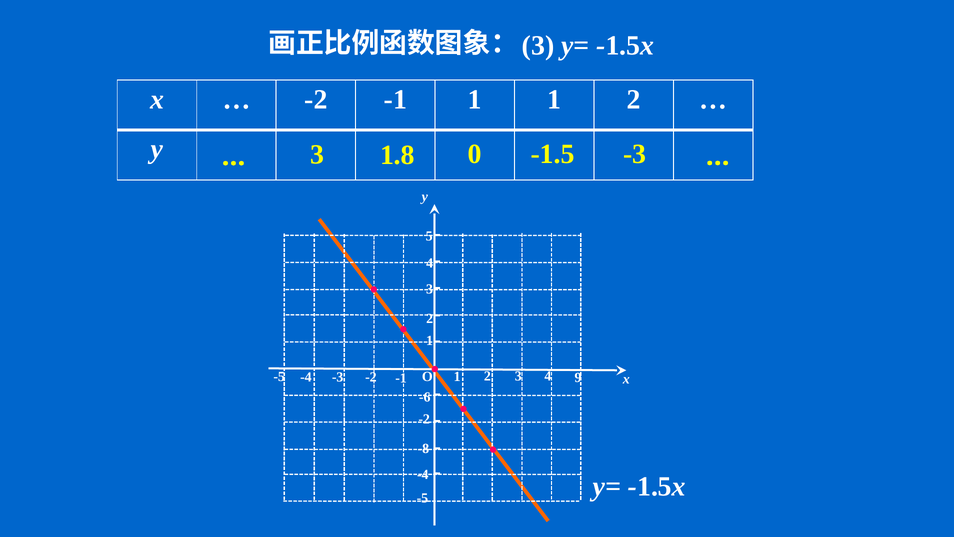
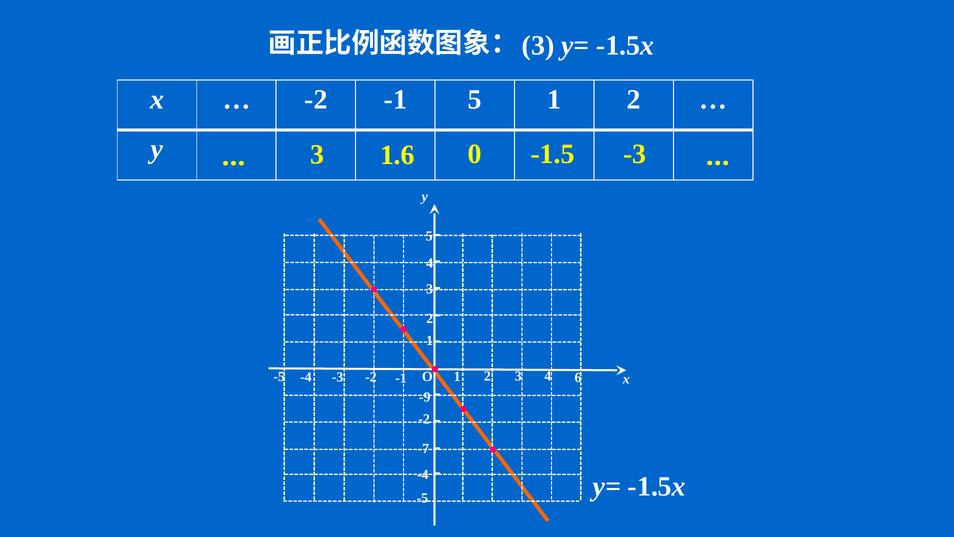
-1 1: 1 -> 5 (475, 99)
1.8: 1.8 -> 1.6 (397, 155)
9: 9 -> 6 (578, 378)
-6: -6 -> -9 (425, 397)
-8: -8 -> -7 (423, 448)
